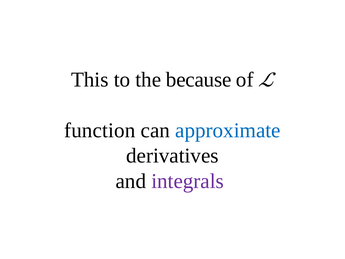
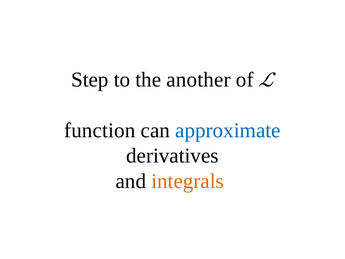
This: This -> Step (90, 80)
because: because -> another (198, 80)
integrals colour: purple -> orange (188, 181)
